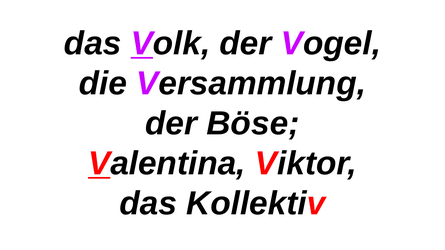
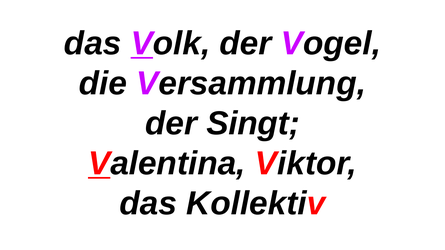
Böse: Böse -> Singt (253, 124)
